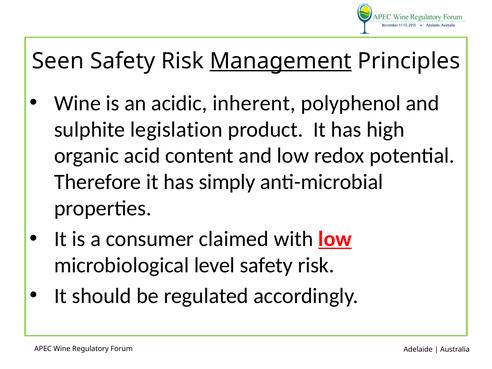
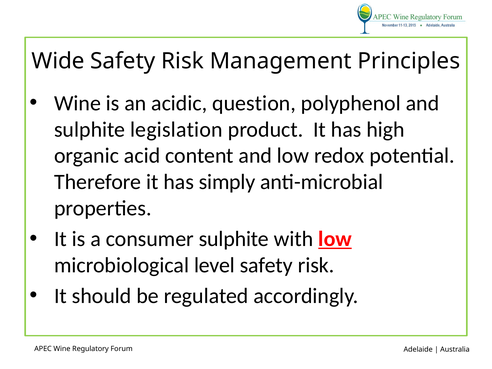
Seen: Seen -> Wide (58, 61)
Management underline: present -> none (281, 61)
inherent: inherent -> question (254, 103)
consumer claimed: claimed -> sulphite (234, 239)
